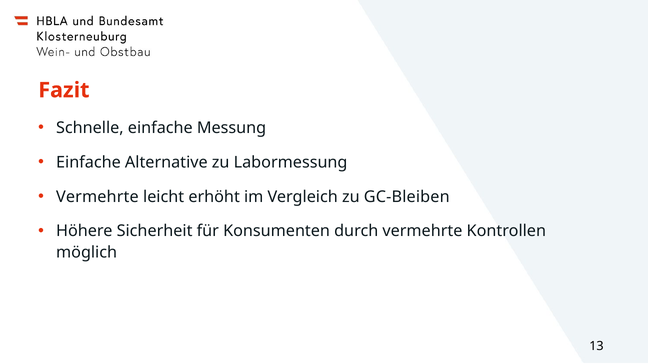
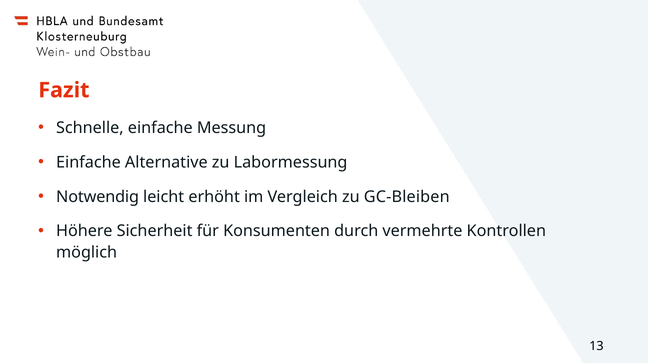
Vermehrte: Vermehrte -> Notwendig (98, 197)
